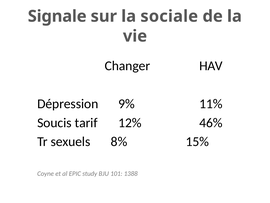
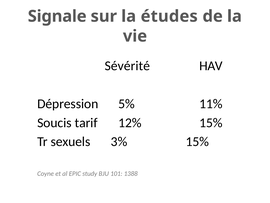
sociale: sociale -> études (169, 16)
Changer: Changer -> Sévérité (127, 66)
9%: 9% -> 5% (126, 104)
12% 46%: 46% -> 15% (211, 122)
8%: 8% -> 3% (119, 141)
